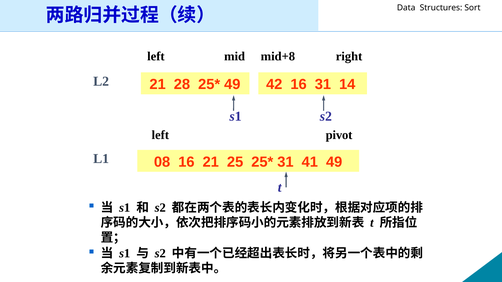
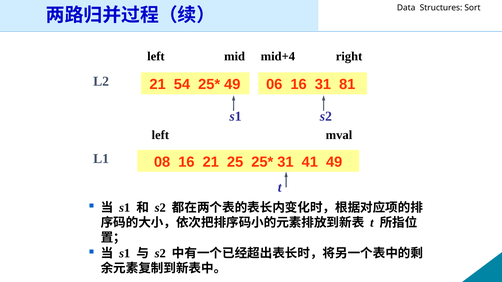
mid+8: mid+8 -> mid+4 (278, 57)
28: 28 -> 54 (182, 84)
42: 42 -> 06 (274, 84)
14: 14 -> 81 (347, 84)
pivot: pivot -> mval (339, 135)
